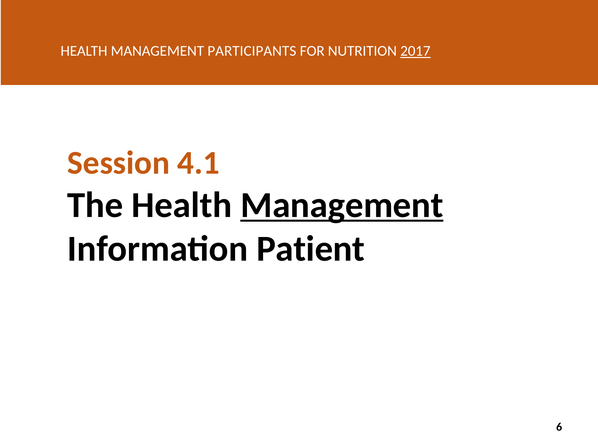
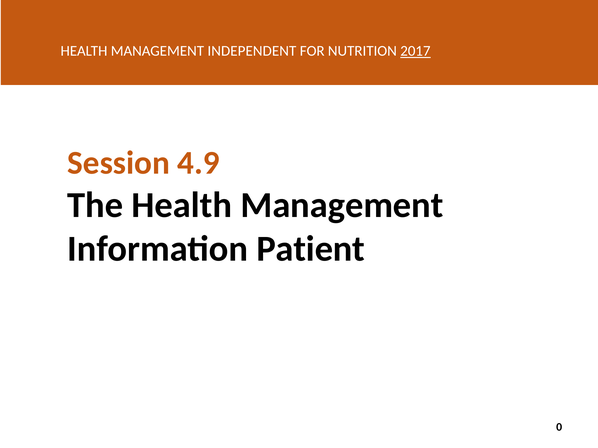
PARTICIPANTS: PARTICIPANTS -> INDEPENDENT (252, 51)
4.1: 4.1 -> 4.9 (199, 163)
Management underline: present -> none (342, 205)
6: 6 -> 0 (559, 427)
